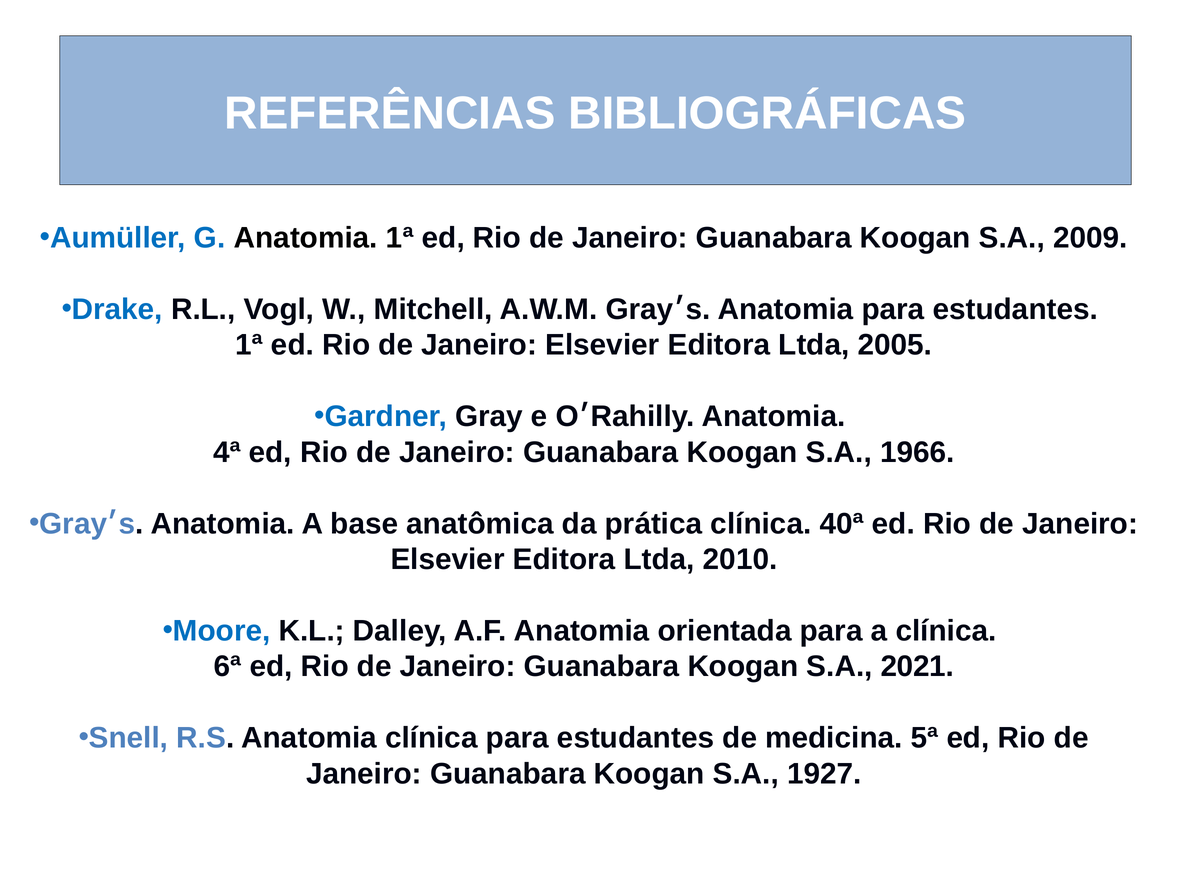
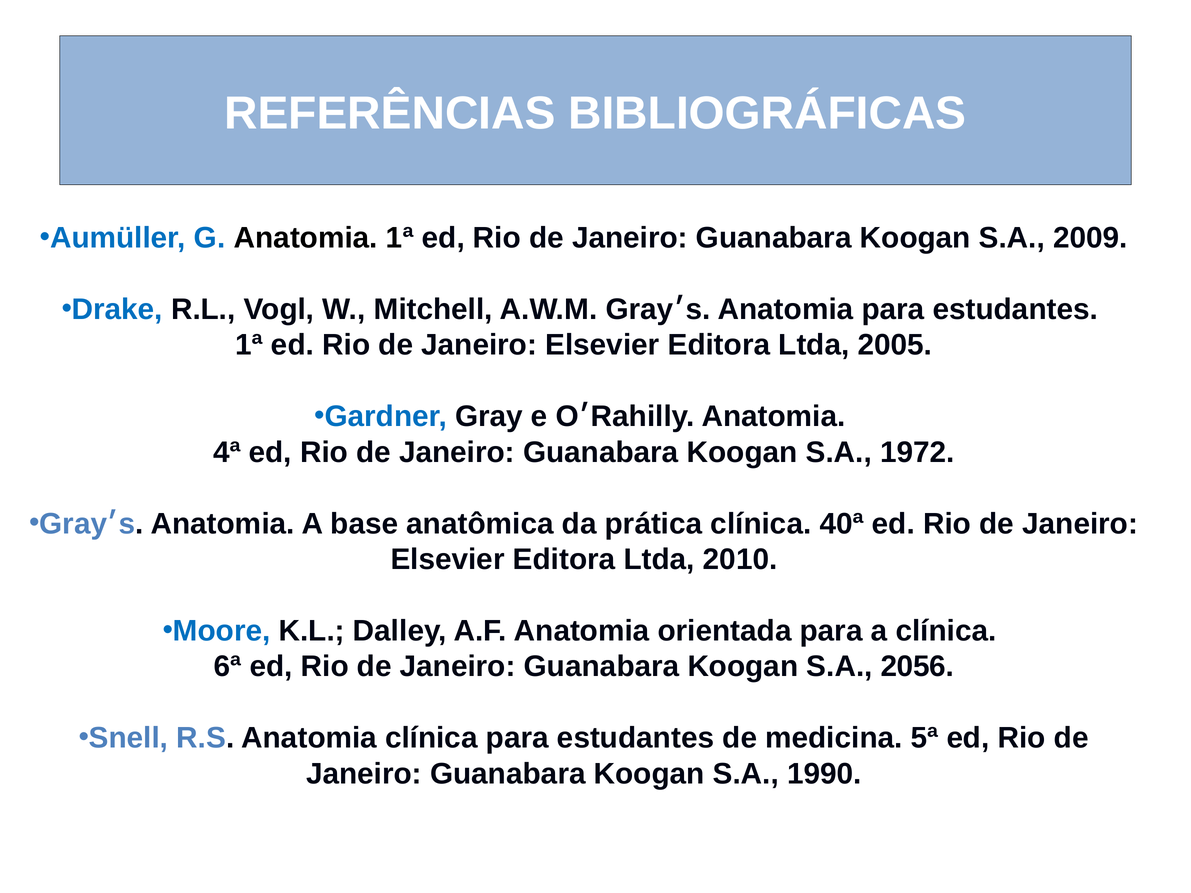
1966: 1966 -> 1972 (917, 452)
2021: 2021 -> 2056 (917, 667)
1927: 1927 -> 1990 (824, 774)
